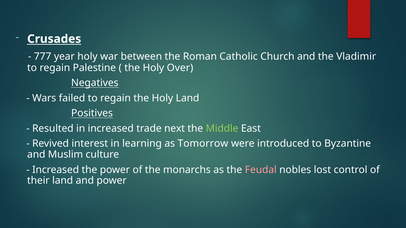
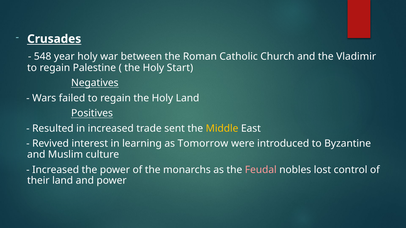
777: 777 -> 548 (43, 57)
Over: Over -> Start (180, 68)
next: next -> sent (175, 129)
Middle colour: light green -> yellow (222, 129)
